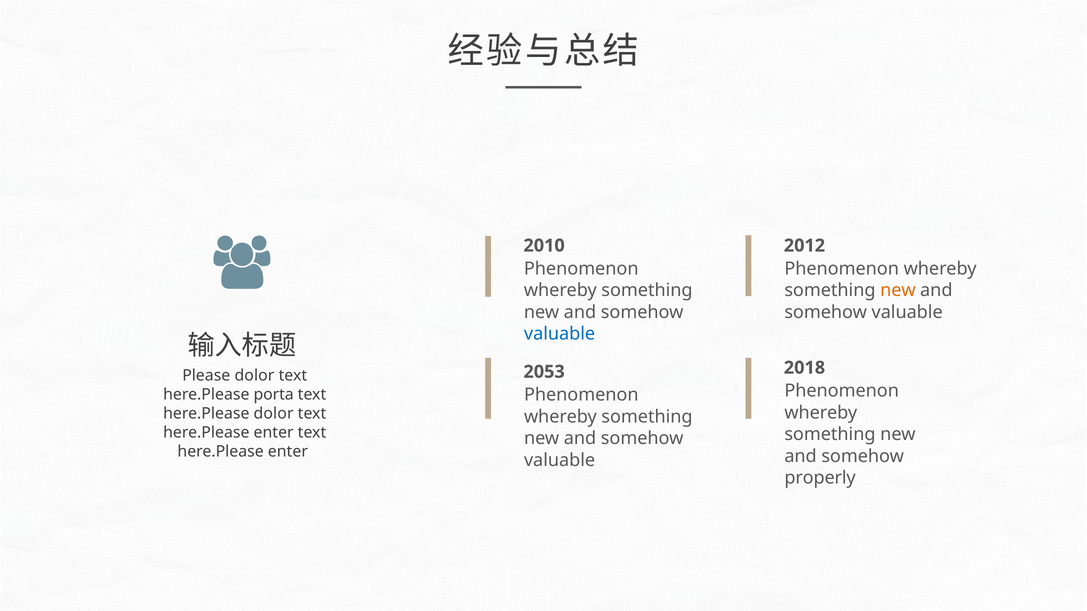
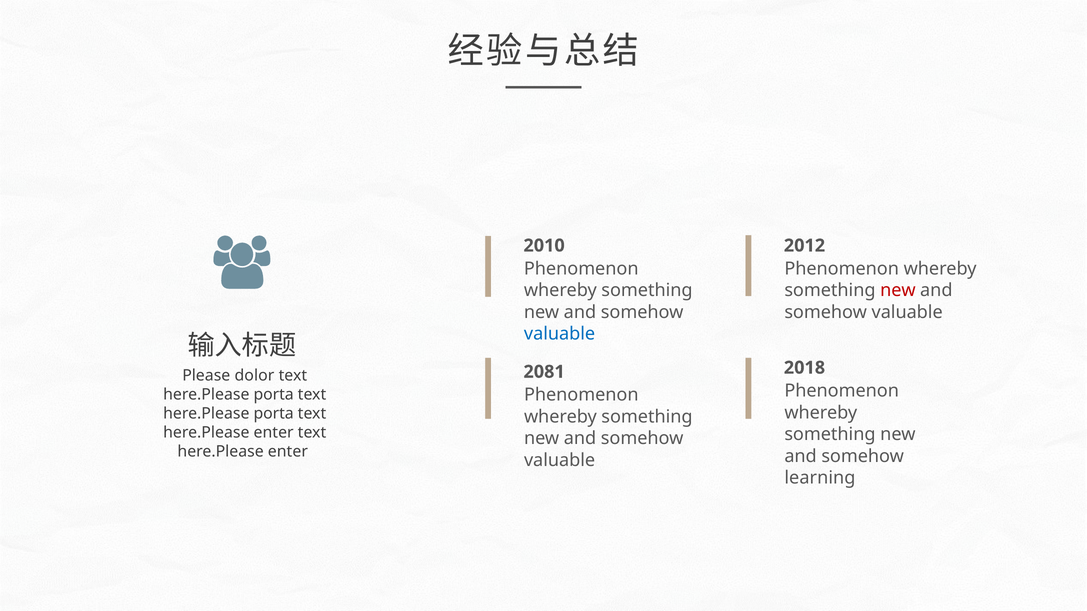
new colour: orange -> red (898, 291)
2053: 2053 -> 2081 (544, 372)
dolor: dolor -> porta (274, 414)
properly: properly -> learning (820, 478)
